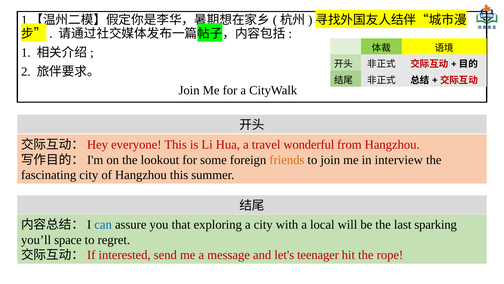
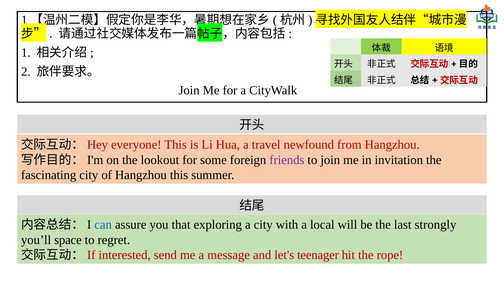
wonderful: wonderful -> newfound (309, 144)
friends colour: orange -> purple (287, 160)
interview: interview -> invitation (399, 160)
sparking: sparking -> strongly (436, 224)
